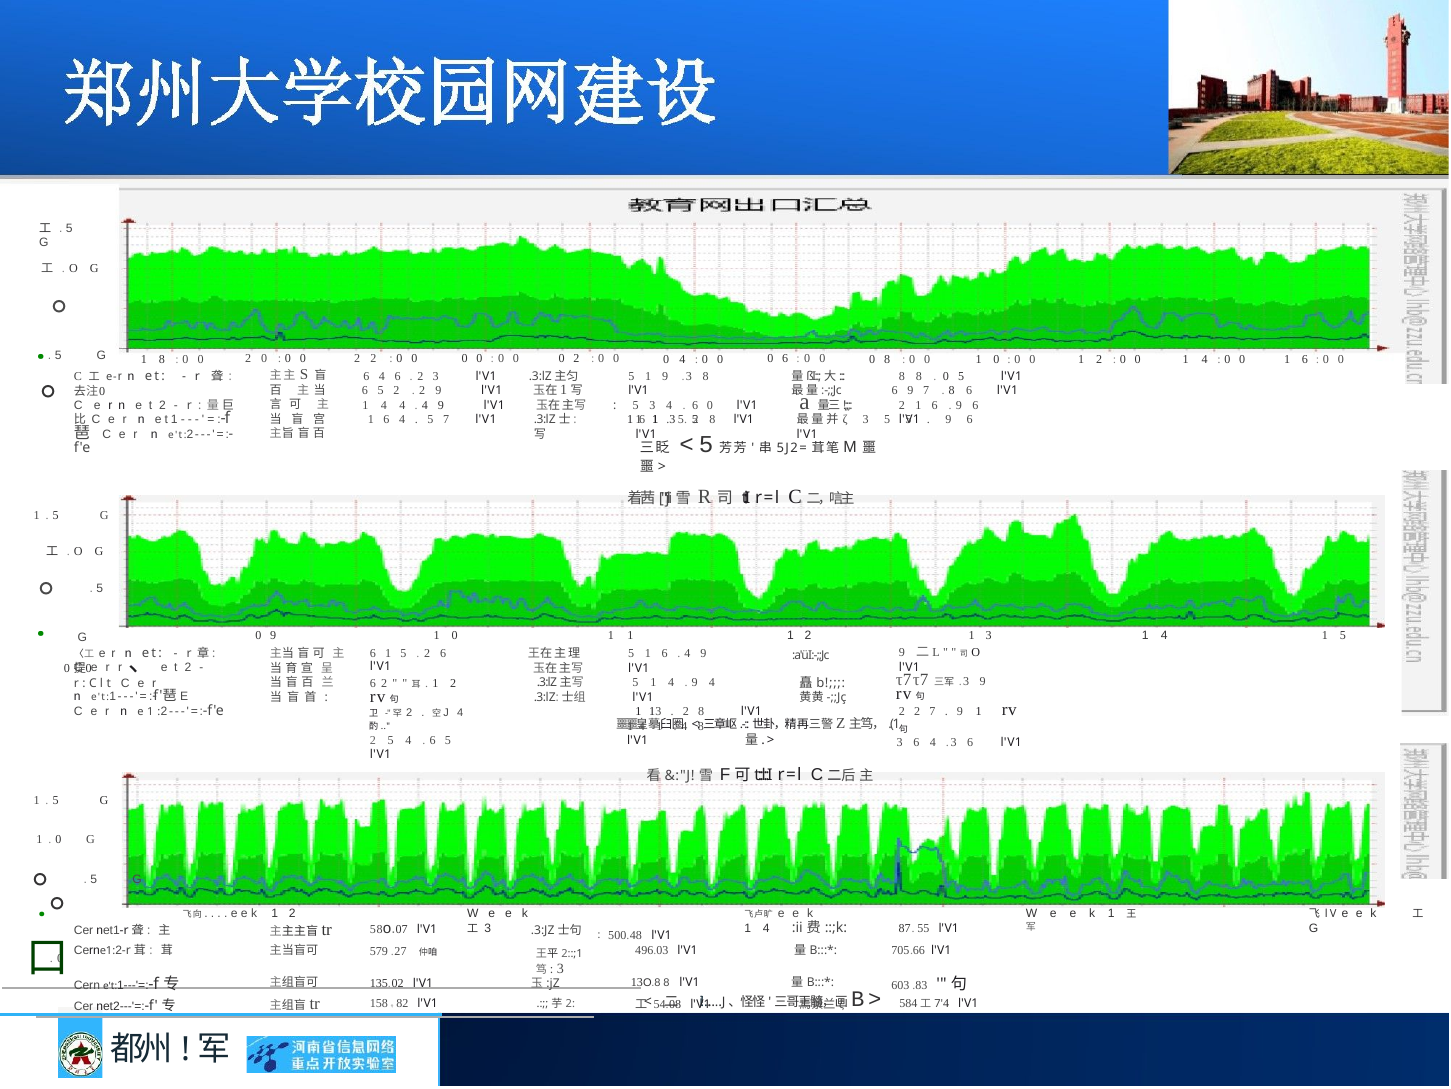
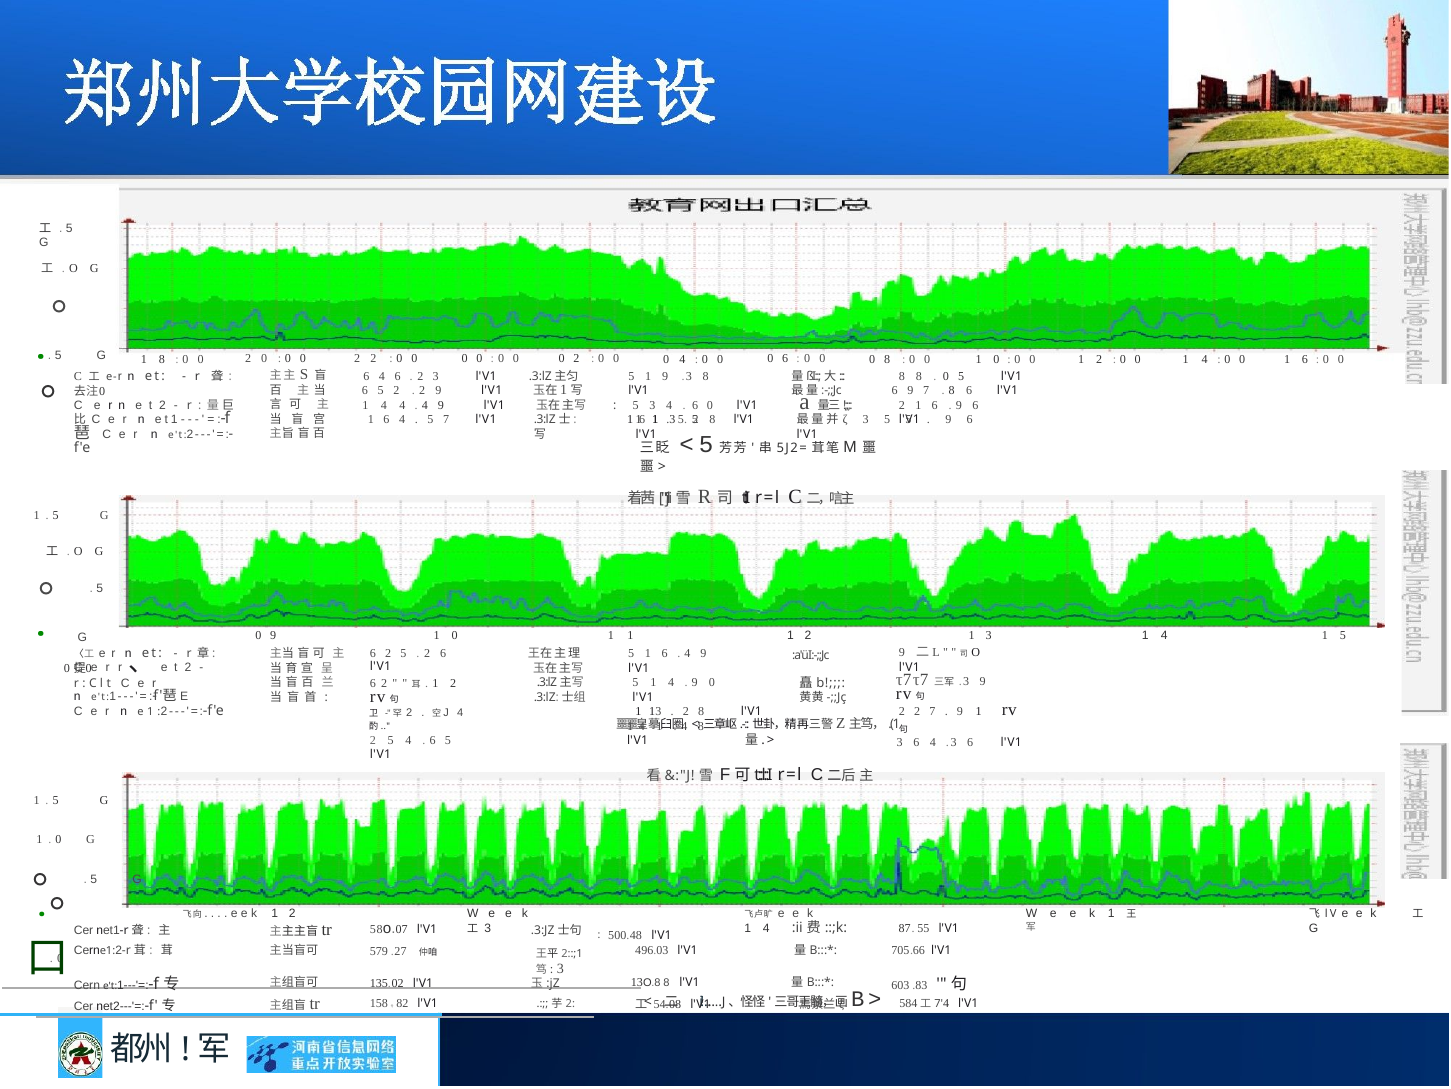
1: 1 -> 2 (388, 653)
4: 4 -> 0 (712, 682)
